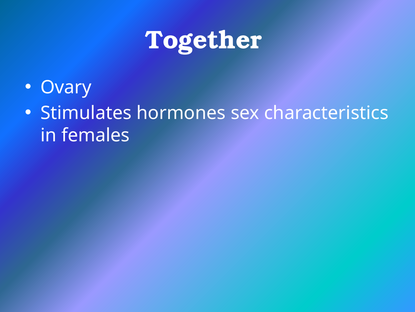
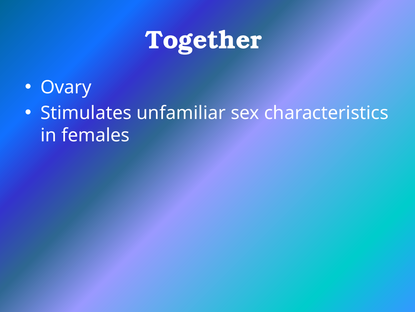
hormones: hormones -> unfamiliar (181, 113)
